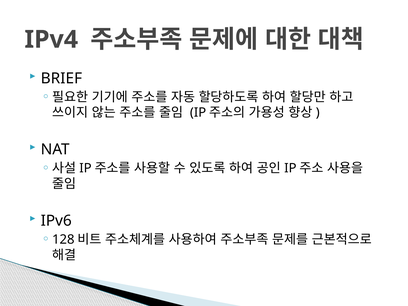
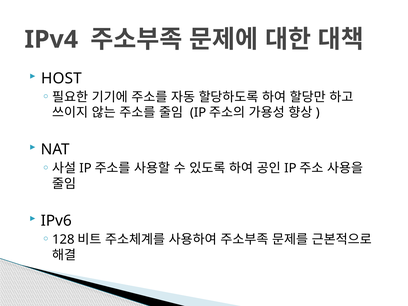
BRIEF: BRIEF -> HOST (61, 78)
